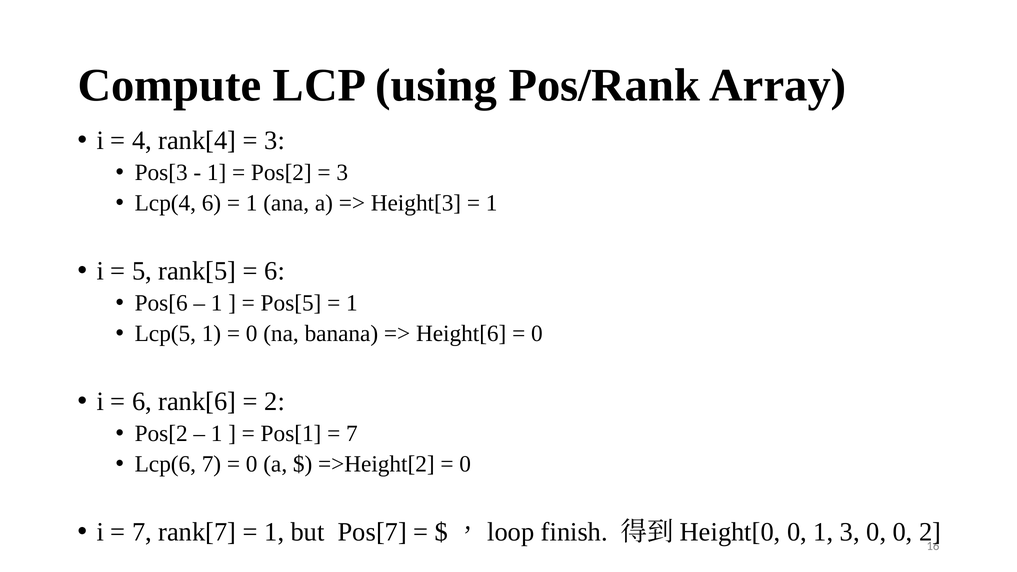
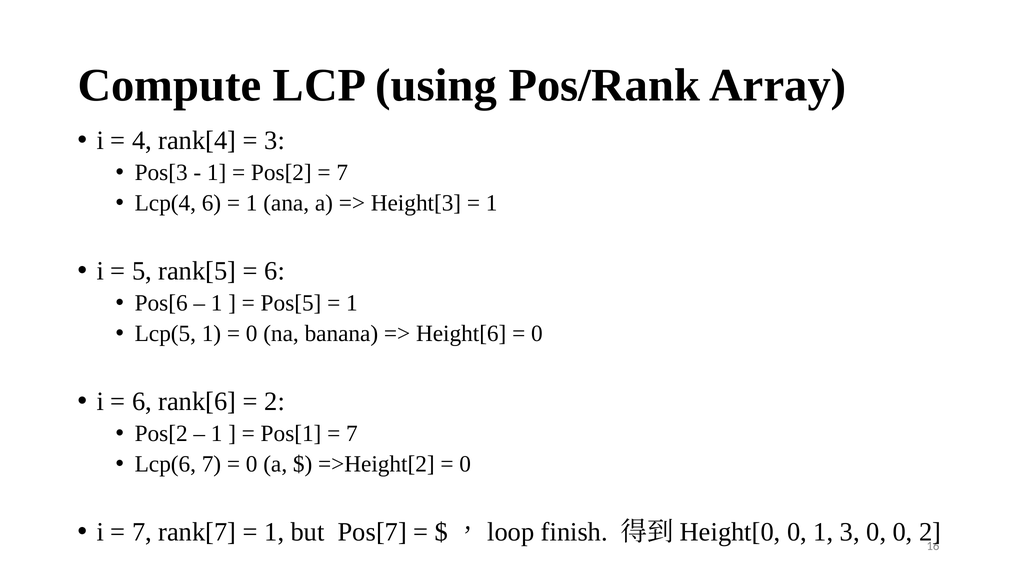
3: 3 -> 7 (342, 173)
